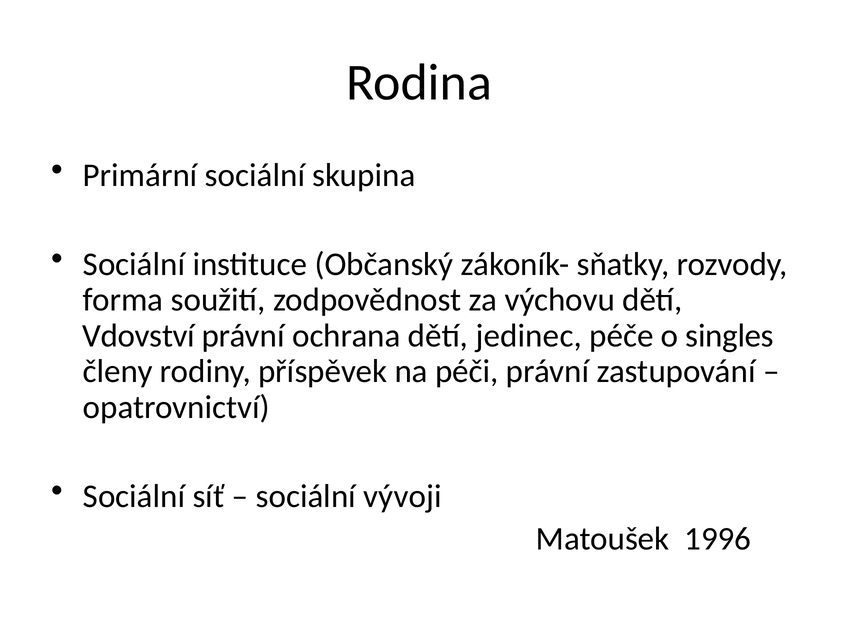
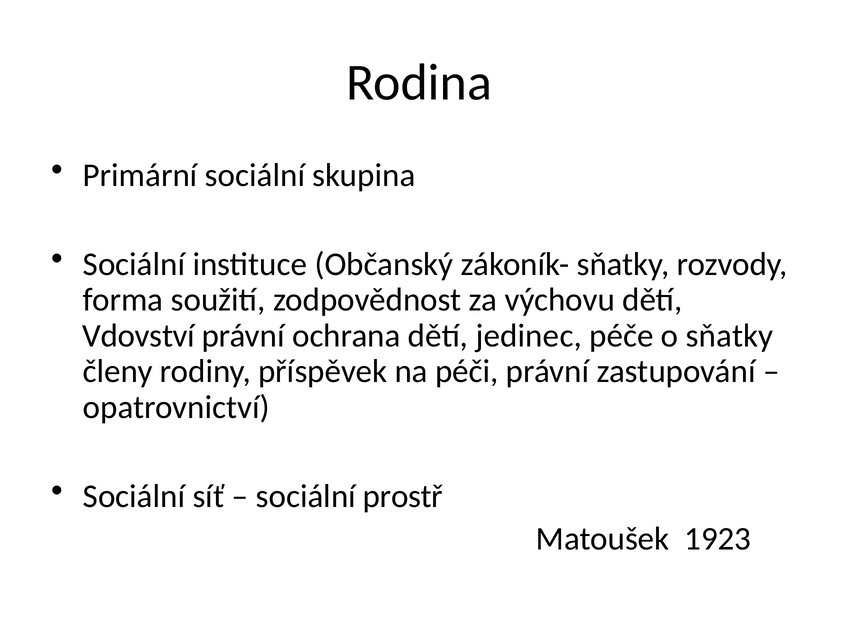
o singles: singles -> sňatky (729, 336)
vývoji: vývoji -> prostř (403, 496)
1996: 1996 -> 1923 (718, 538)
